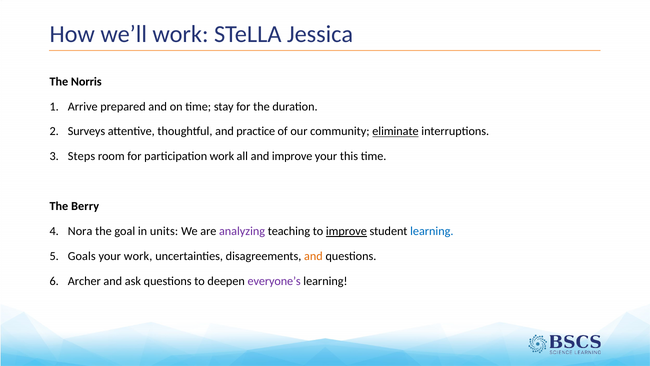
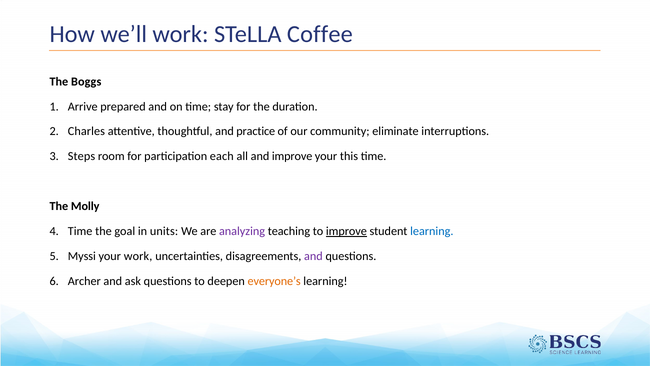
Jessica: Jessica -> Coffee (320, 34)
Norris: Norris -> Boggs (86, 81)
Surveys: Surveys -> Charles (86, 131)
eliminate underline: present -> none (395, 131)
participation work: work -> each (222, 156)
Berry: Berry -> Molly (85, 206)
Nora: Nora -> Time (80, 231)
Goals: Goals -> Myssi (82, 256)
and colour: orange -> purple (313, 256)
everyone’s colour: purple -> orange (274, 281)
